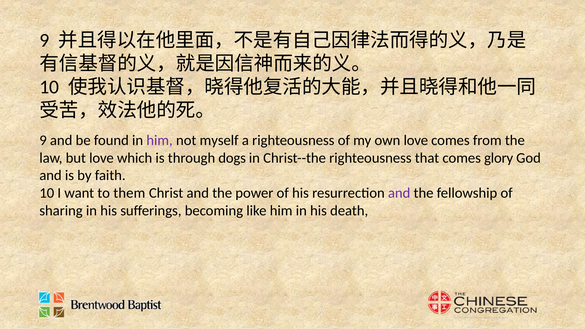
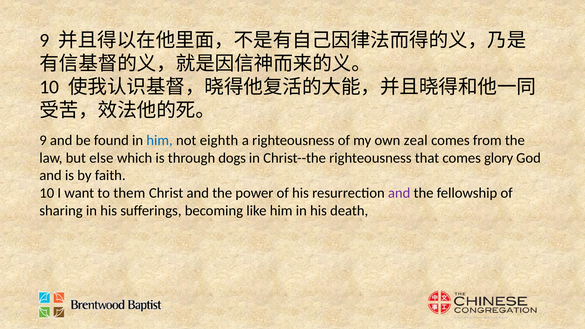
him colour: purple -> blue (160, 140)
myself: myself -> eighth (219, 140)
own love: love -> zeal (416, 140)
but love: love -> else (101, 158)
